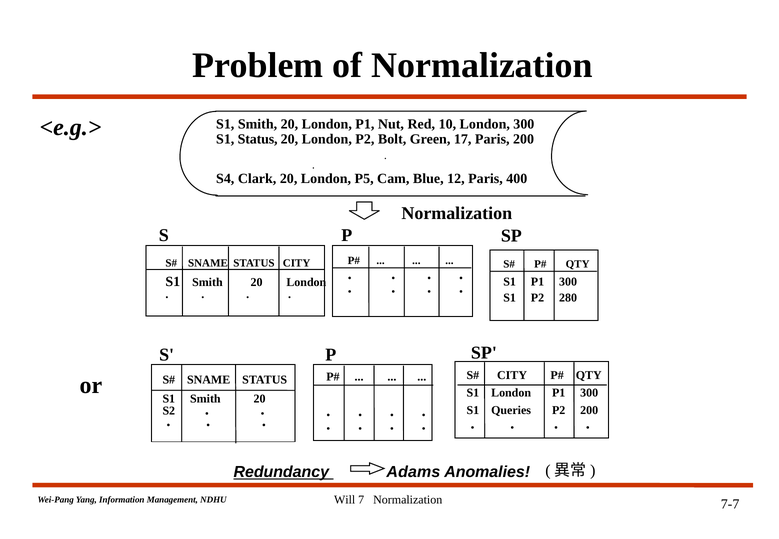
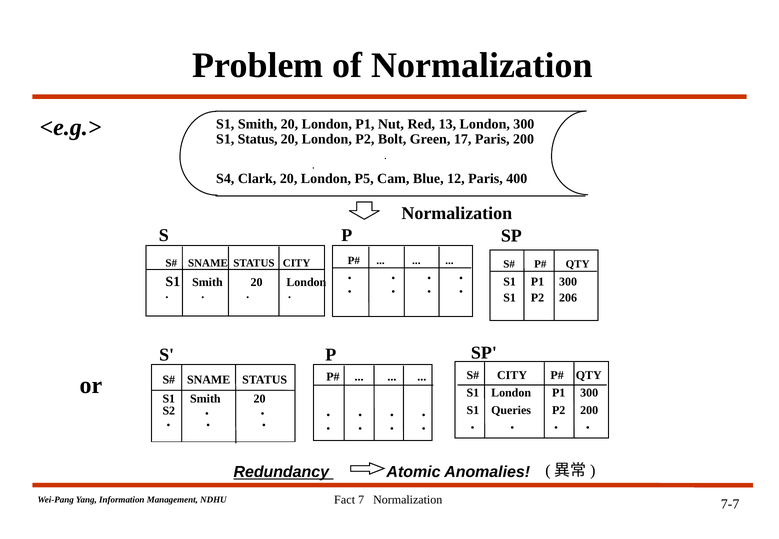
10: 10 -> 13 (447, 124)
280: 280 -> 206 (568, 298)
Adams: Adams -> Atomic (414, 472)
Will: Will -> Fact (345, 500)
